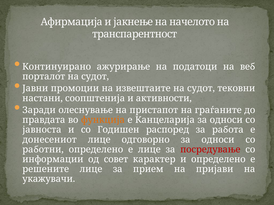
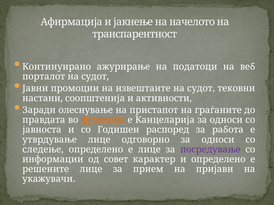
донесениот: донесениот -> утврдување (50, 140)
работни: работни -> следење (43, 150)
посредување colour: red -> purple (210, 150)
